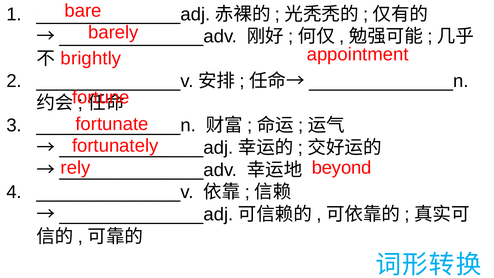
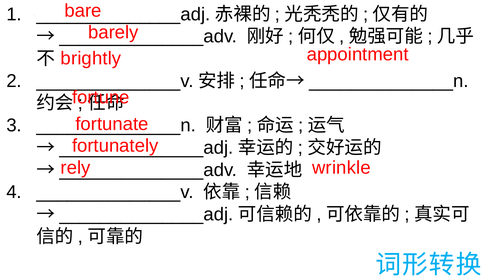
beyond: beyond -> wrinkle (341, 168)
